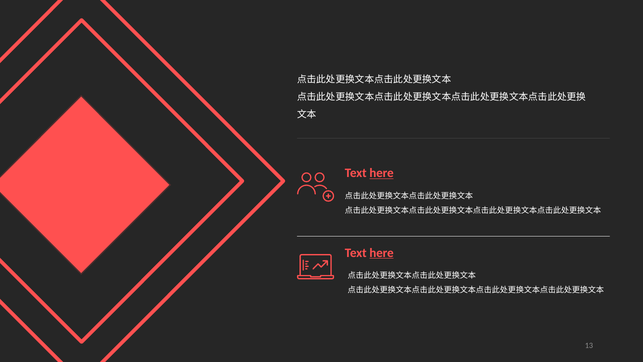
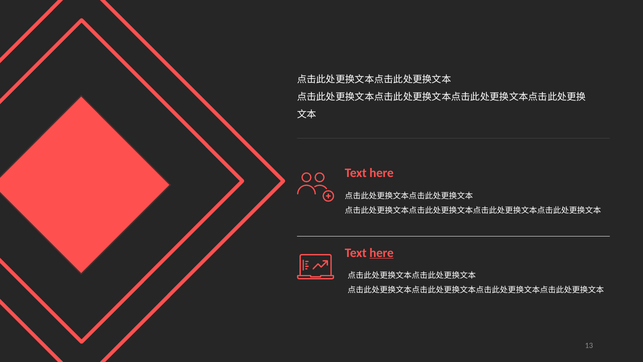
here underline: present -> none (382, 173)
